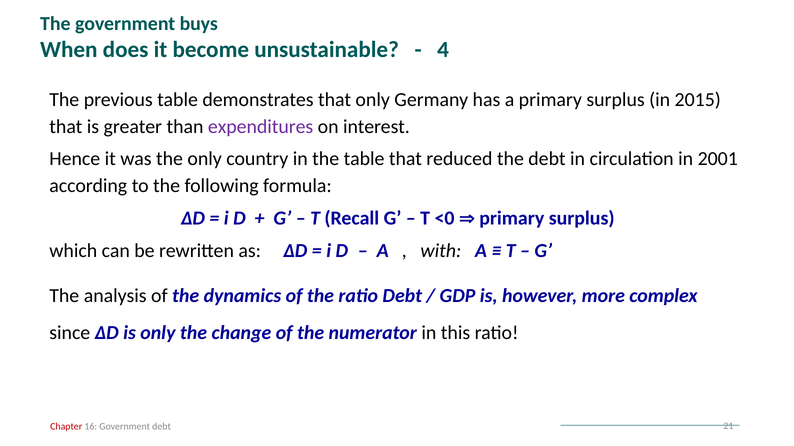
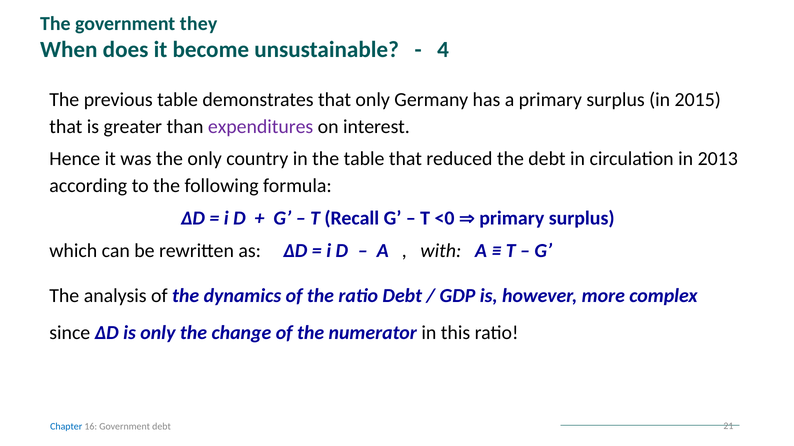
buys: buys -> they (199, 24)
2001: 2001 -> 2013 (718, 159)
Chapter colour: red -> blue (66, 427)
